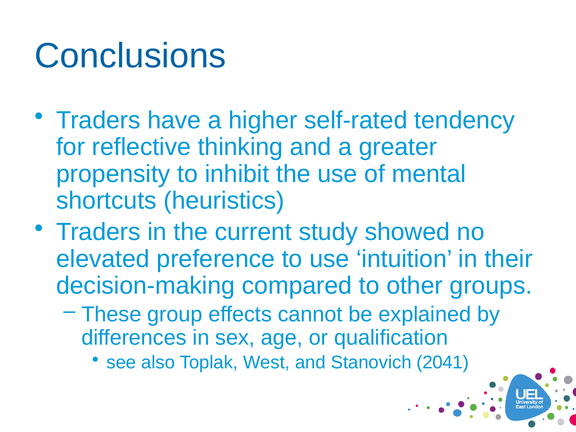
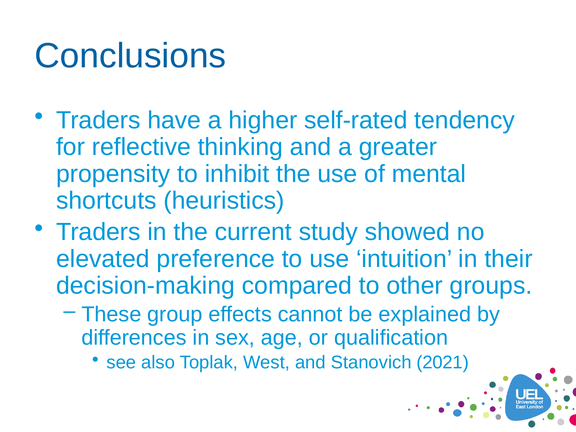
2041: 2041 -> 2021 (443, 362)
